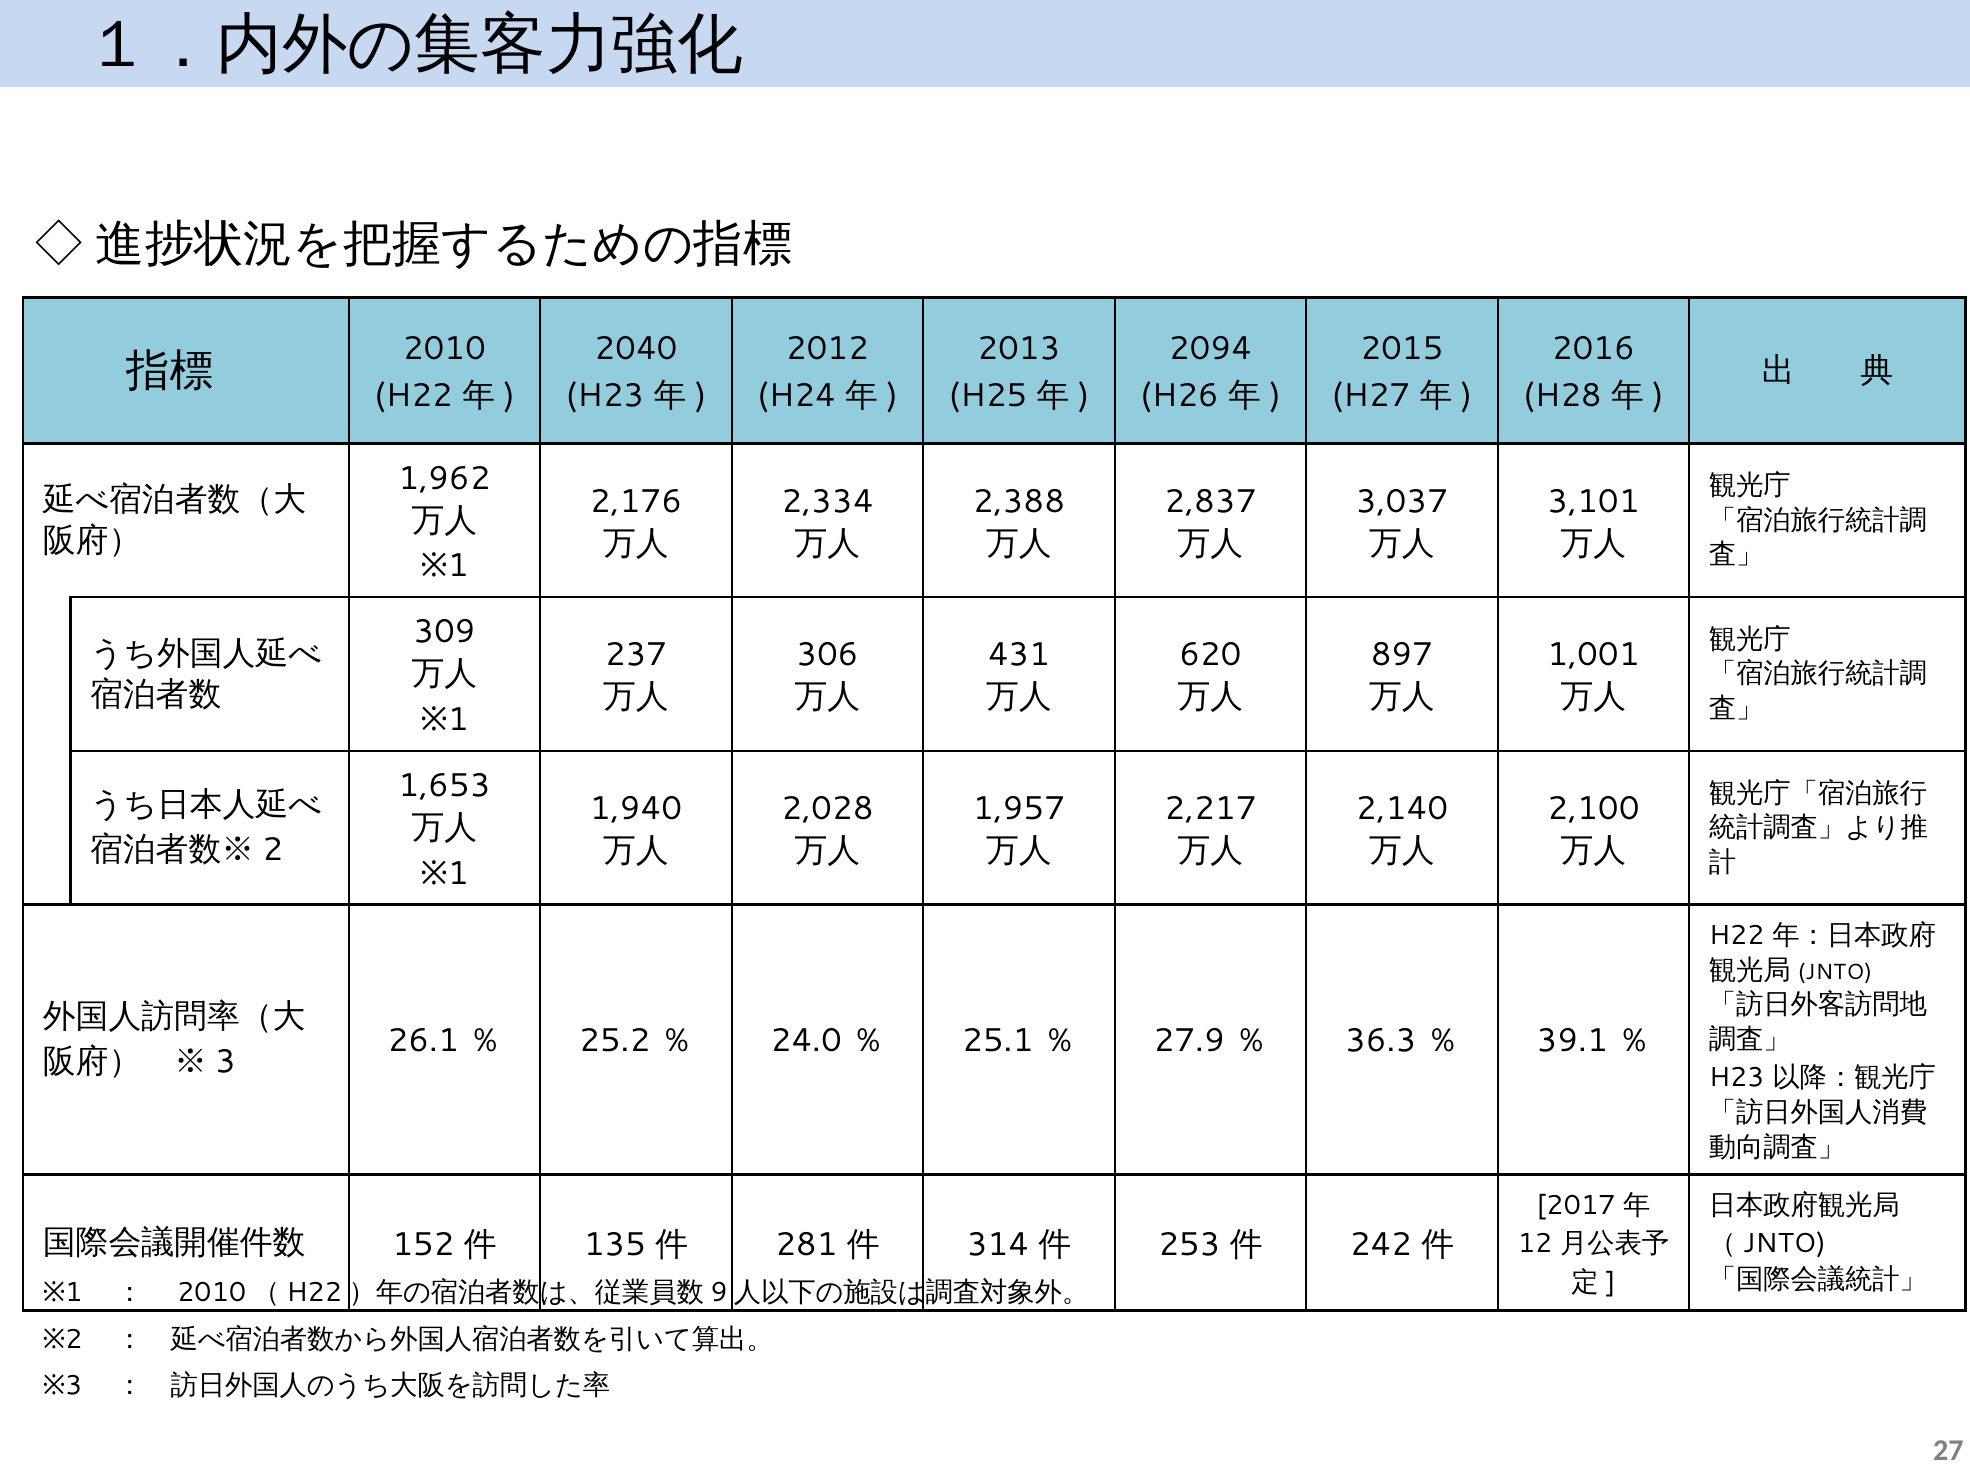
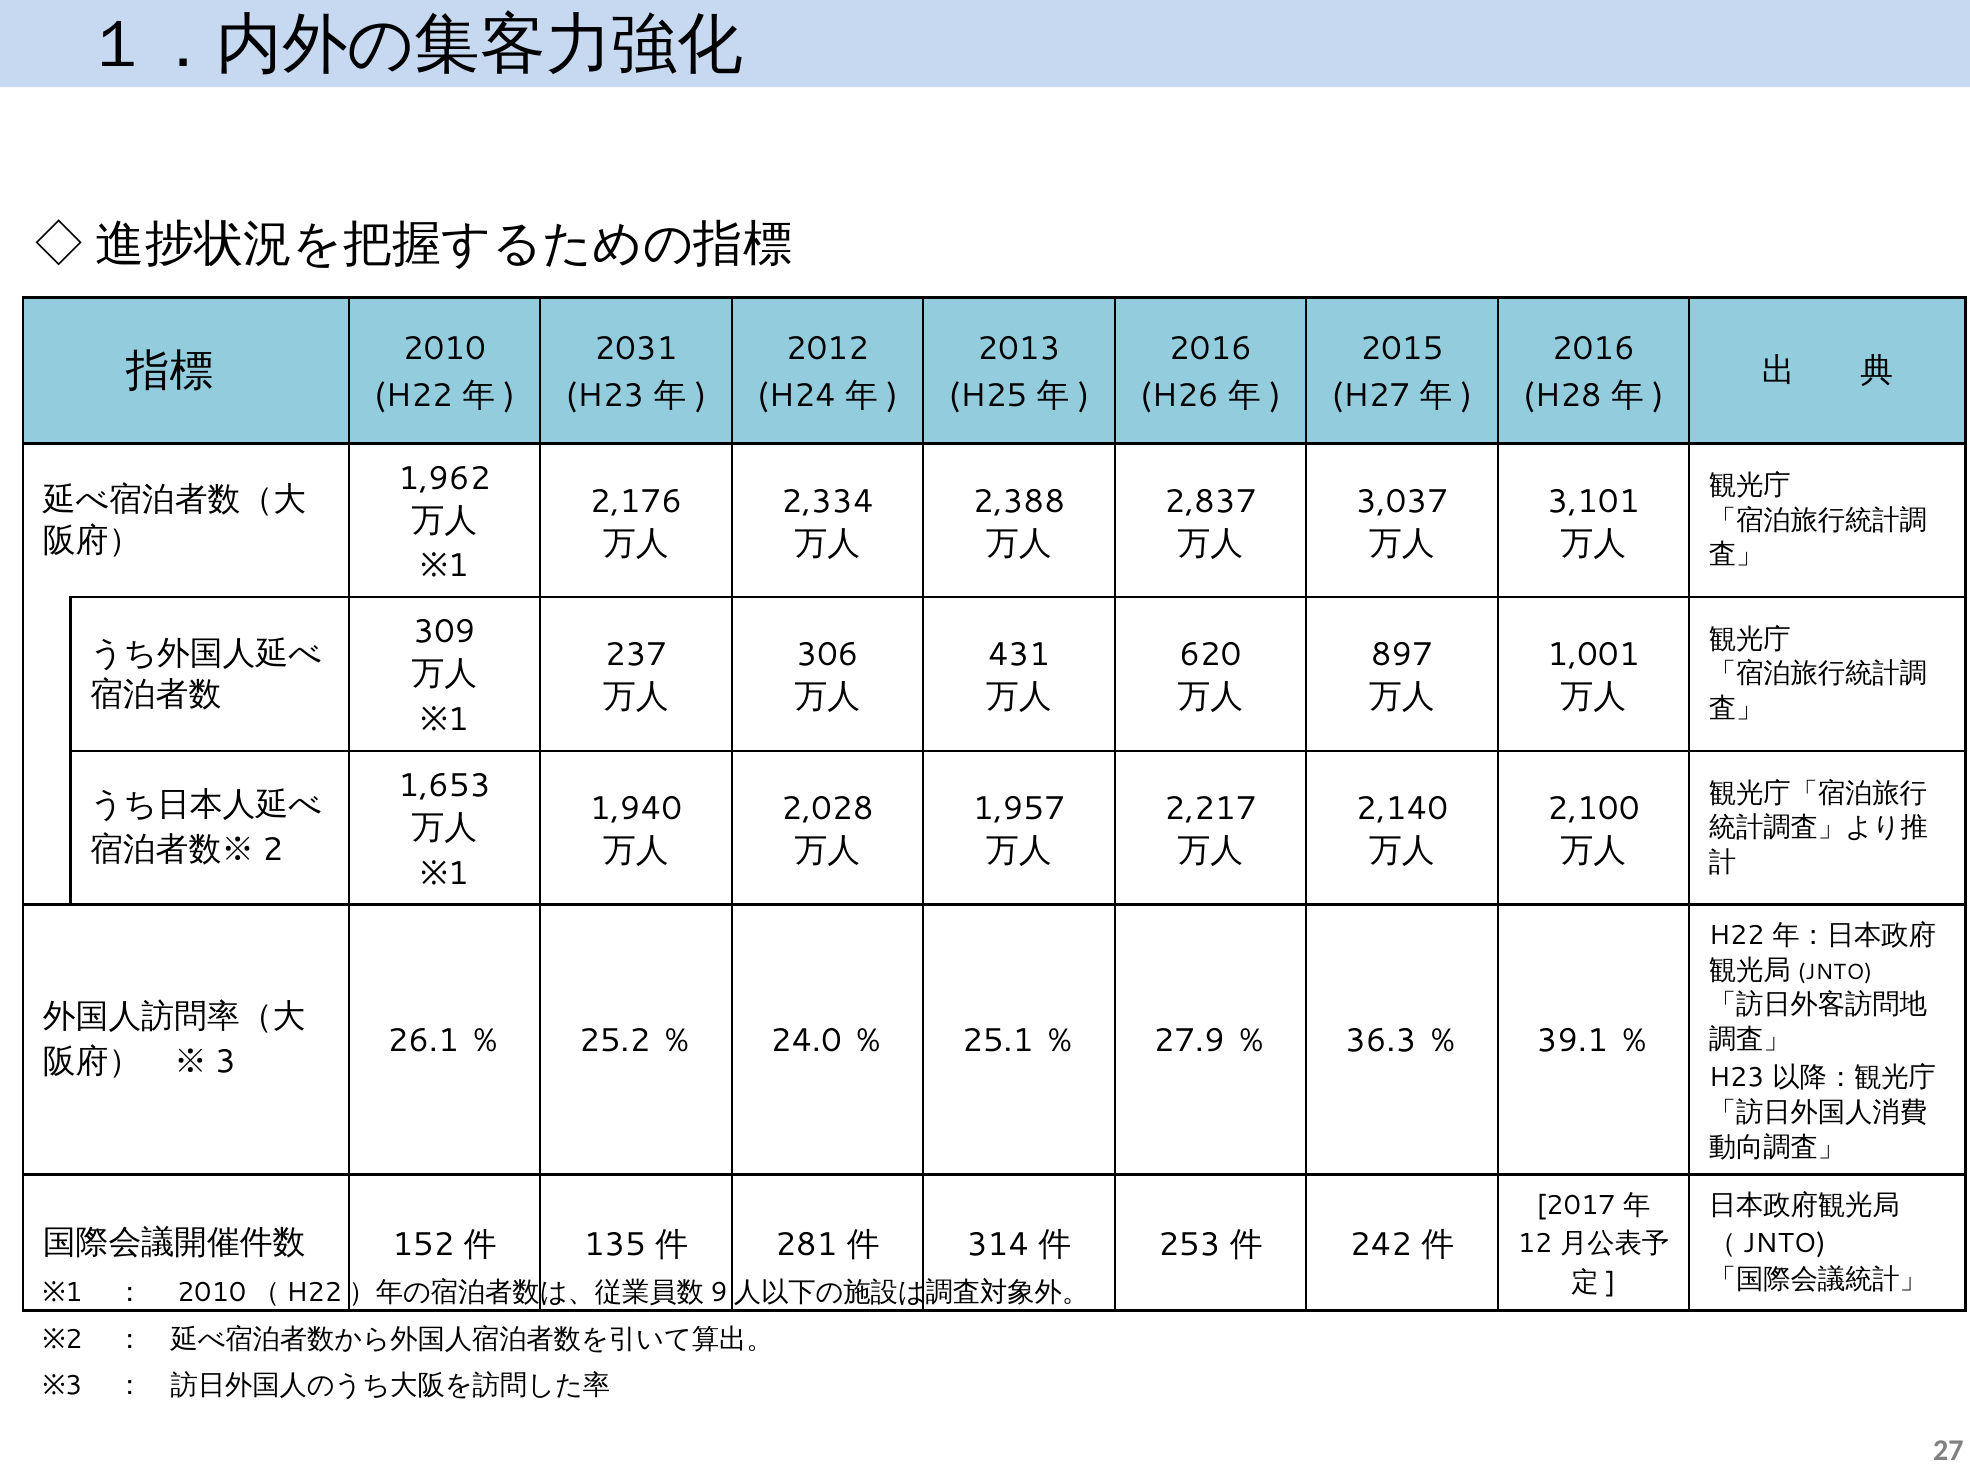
2040: 2040 -> 2031 (636, 349)
2094: 2094 -> 2016 (1210, 349)
